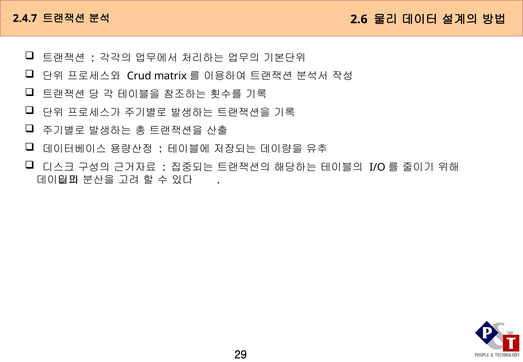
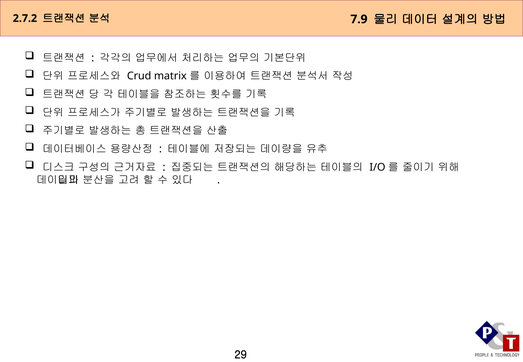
2.4.7: 2.4.7 -> 2.7.2 (25, 18)
2.6: 2.6 -> 7.9 (359, 19)
